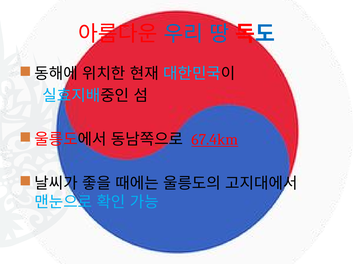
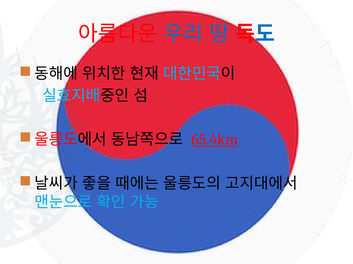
67.4km: 67.4km -> 65.4km (215, 140)
